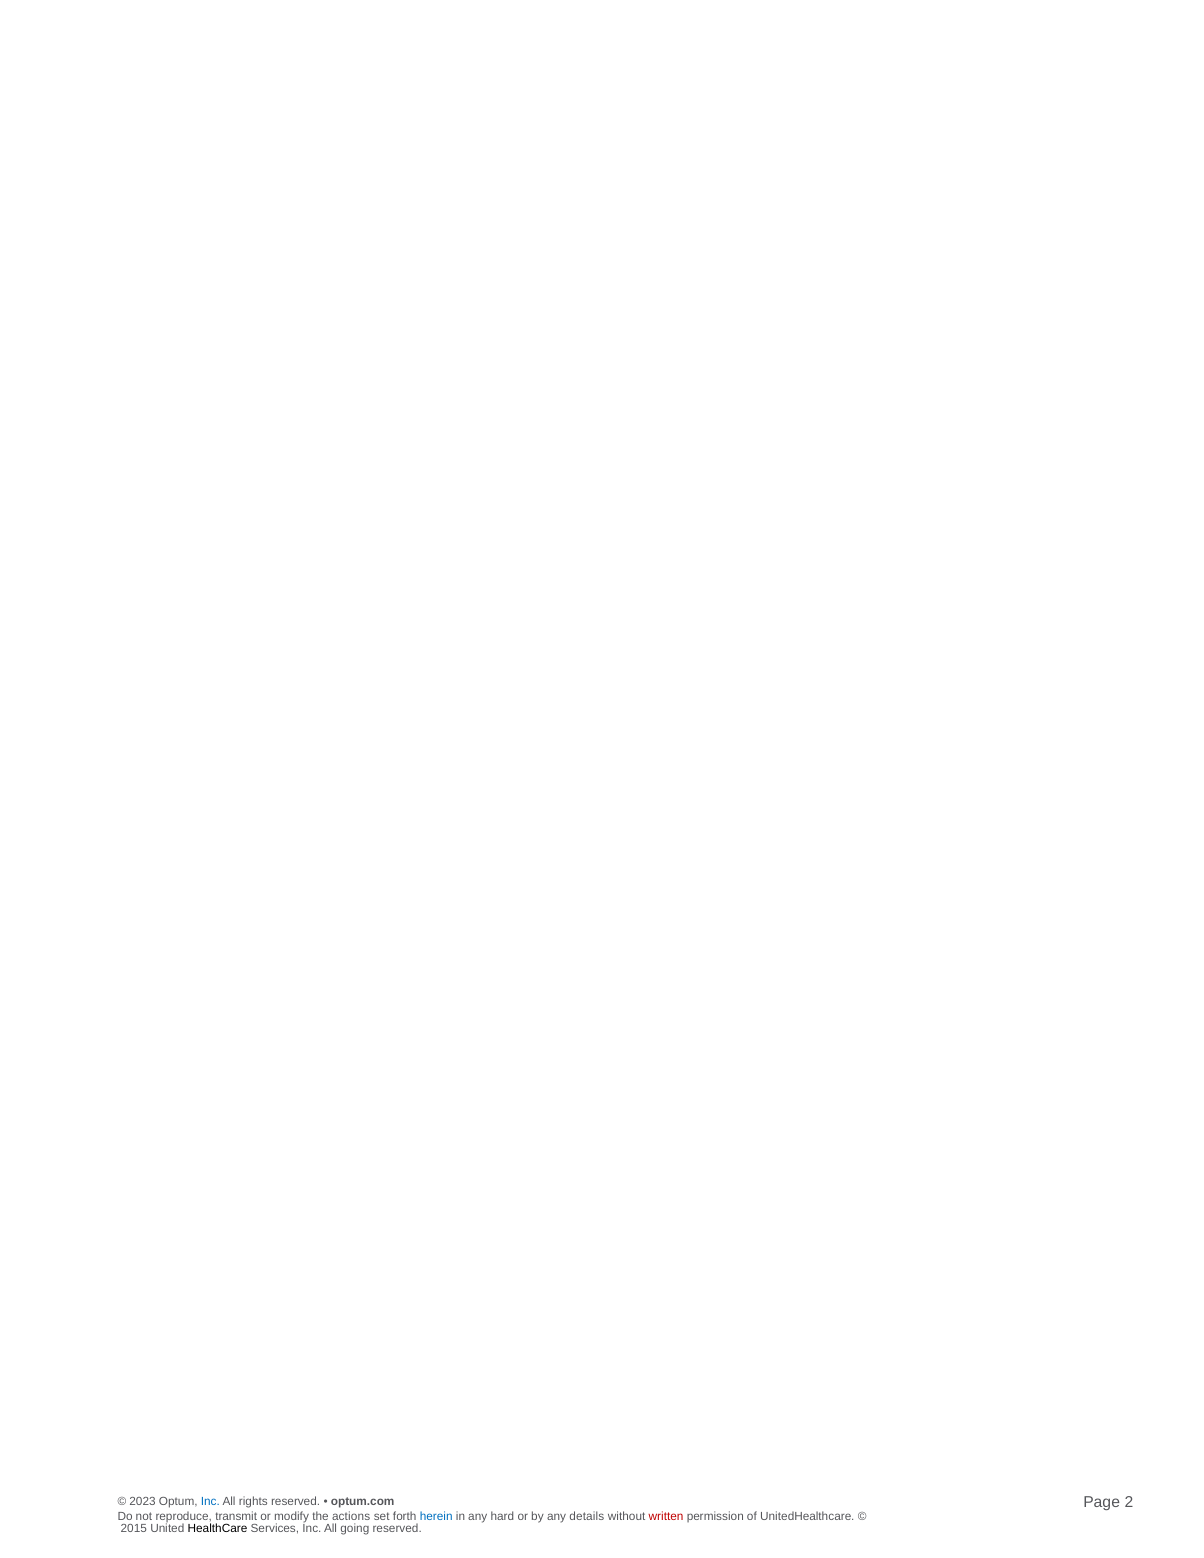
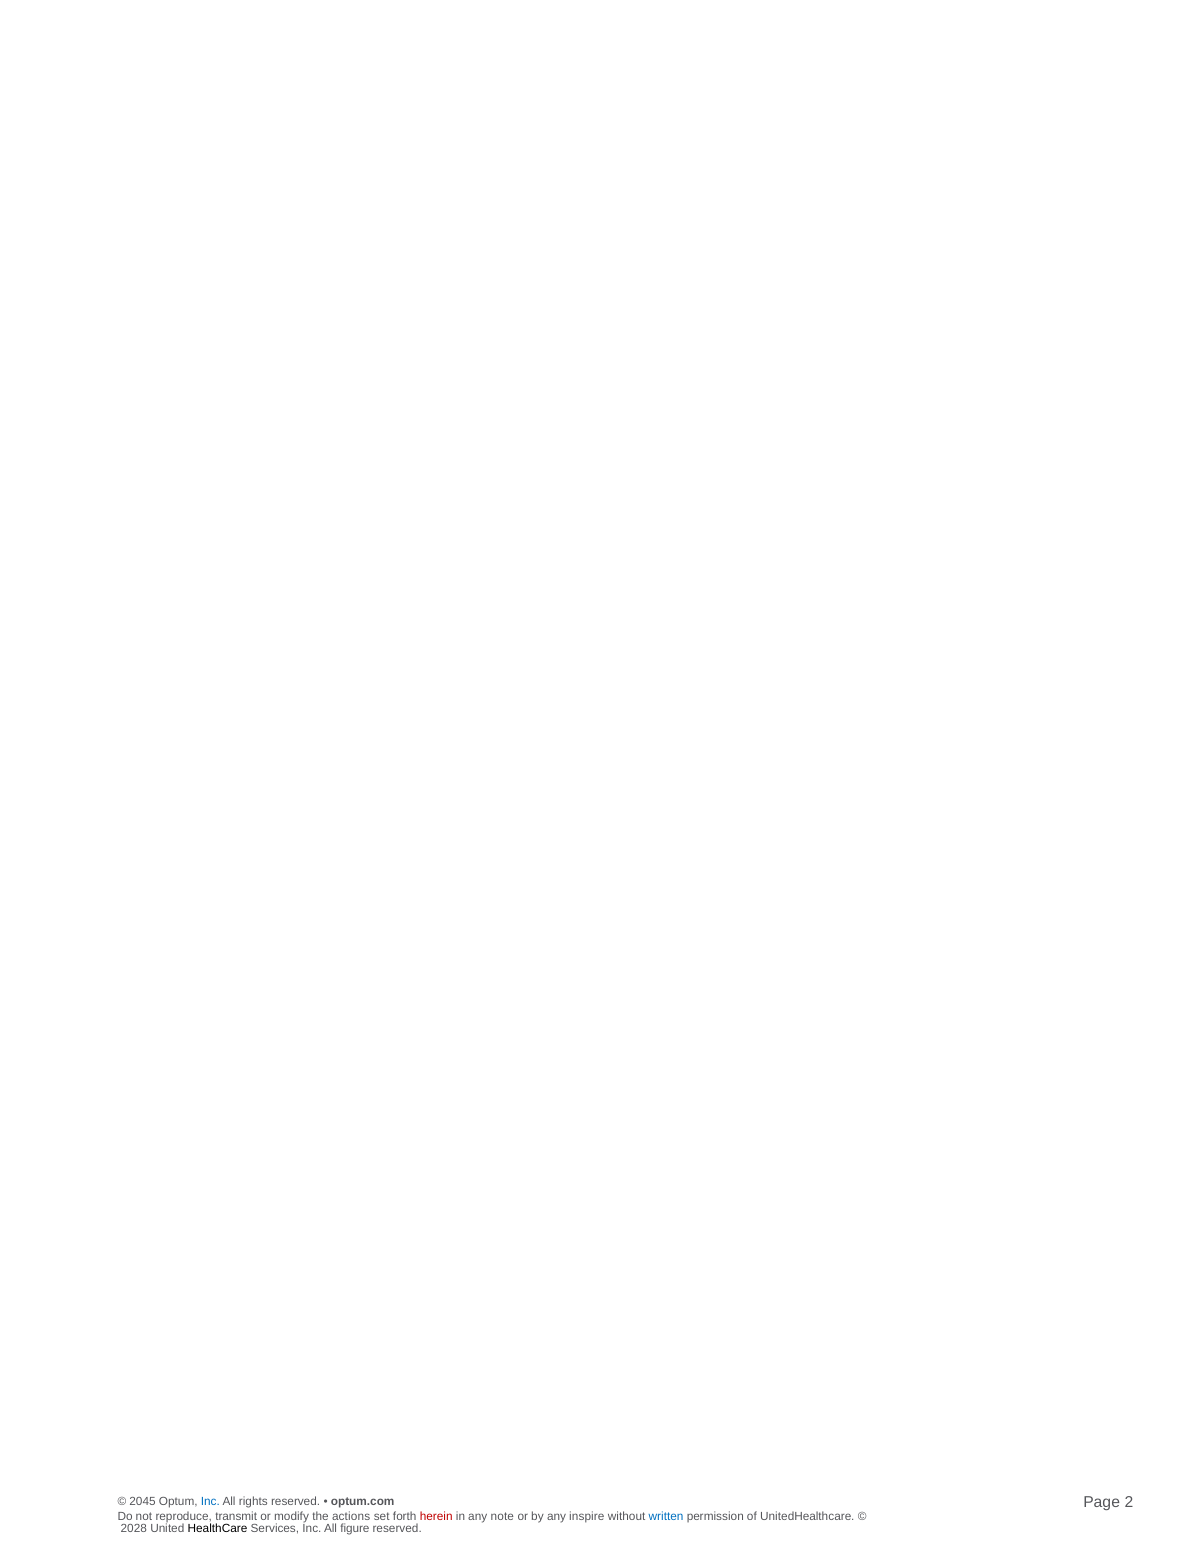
2023: 2023 -> 2045 (143, 1502)
herein colour: blue -> red (436, 1516)
hard: hard -> note (502, 1516)
details: details -> inspire (587, 1516)
written colour: red -> blue (666, 1516)
2015: 2015 -> 2028 (134, 1528)
going: going -> figure (355, 1528)
